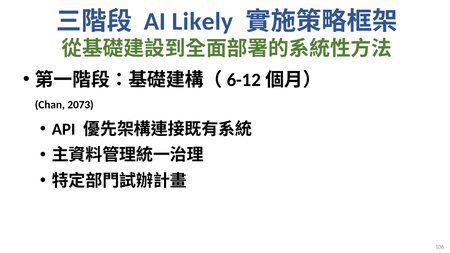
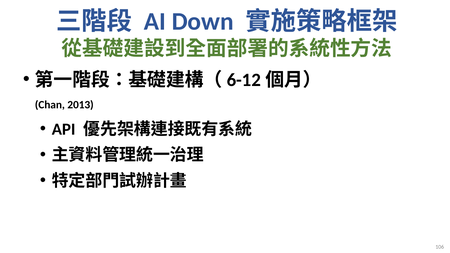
Likely: Likely -> Down (203, 21)
2073: 2073 -> 2013 (81, 105)
